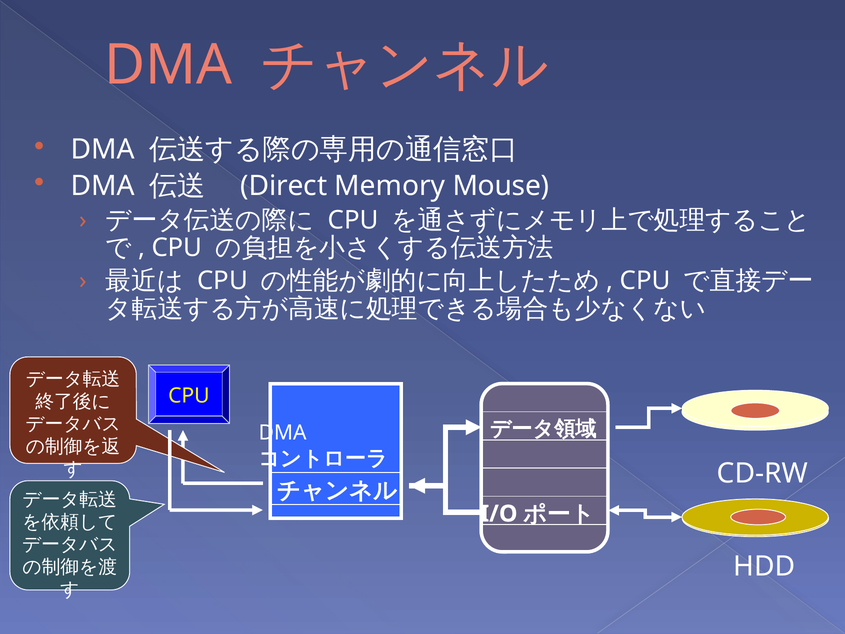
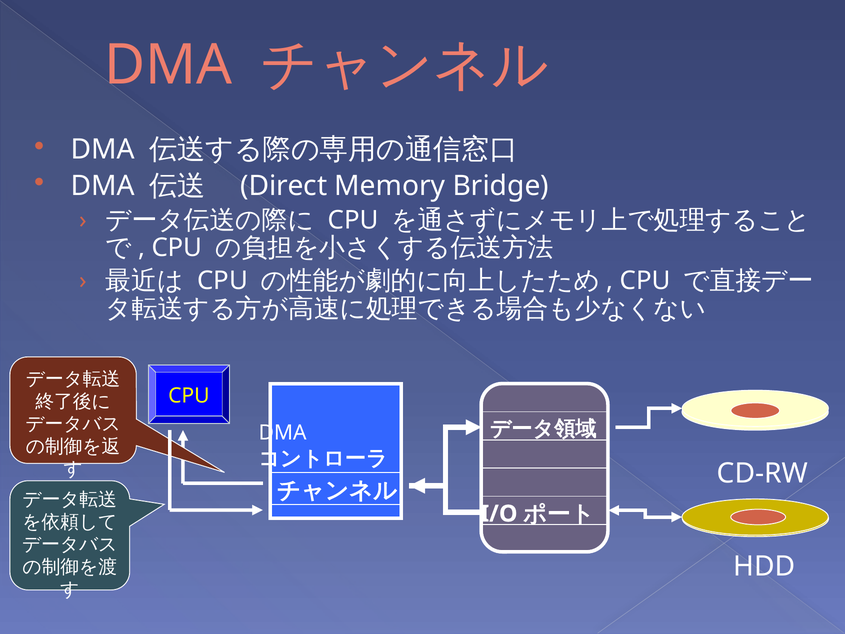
Mouse: Mouse -> Bridge (501, 186)
